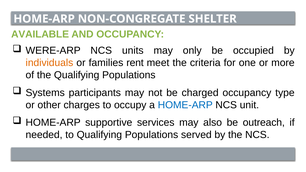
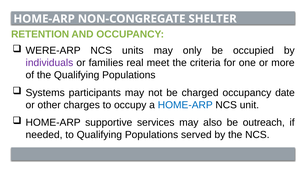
AVAILABLE: AVAILABLE -> RETENTION (40, 34)
individuals colour: orange -> purple (49, 63)
rent: rent -> real (135, 63)
type: type -> date (285, 93)
